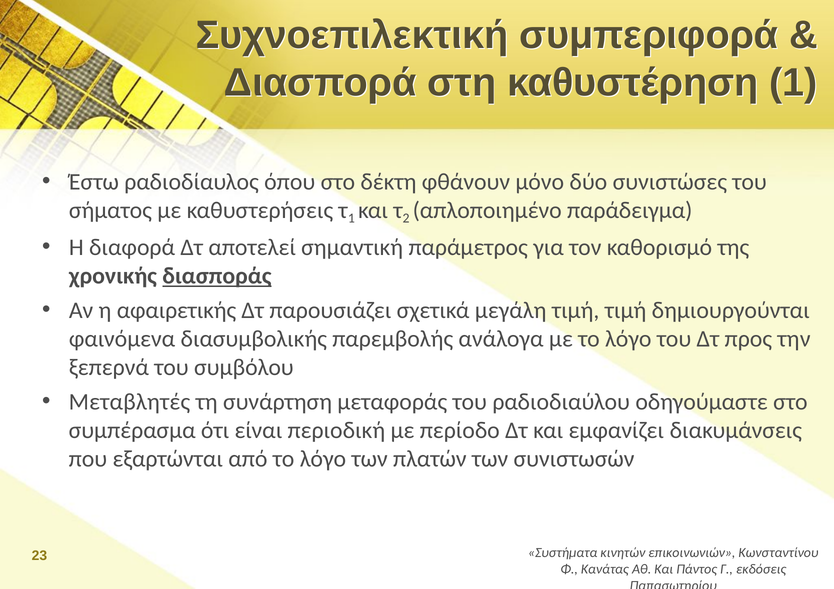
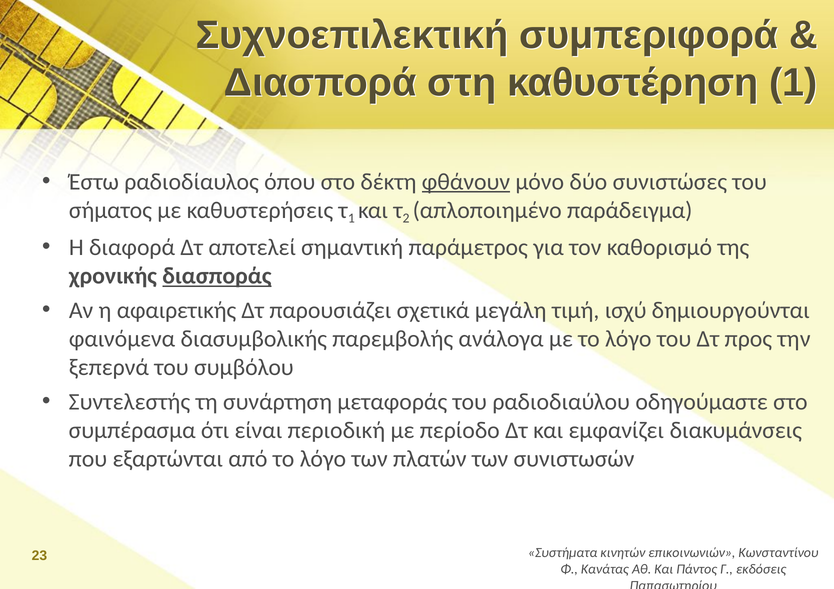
φθάνουν underline: none -> present (466, 182)
τιμή τιμή: τιμή -> ισχύ (626, 311)
Μεταβλητές: Μεταβλητές -> Συντελεστής (129, 402)
